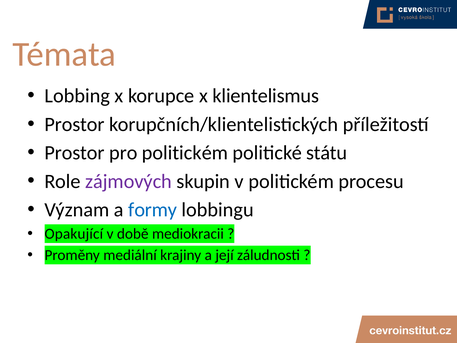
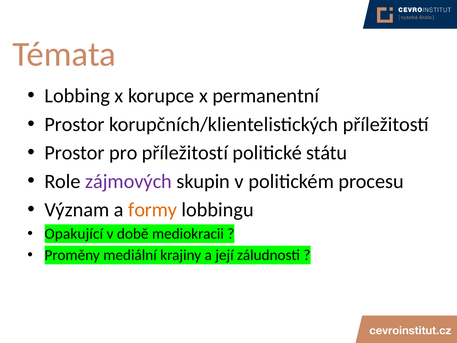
klientelismus: klientelismus -> permanentní (266, 96)
pro politickém: politickém -> příležitostí (185, 153)
formy colour: blue -> orange (153, 210)
